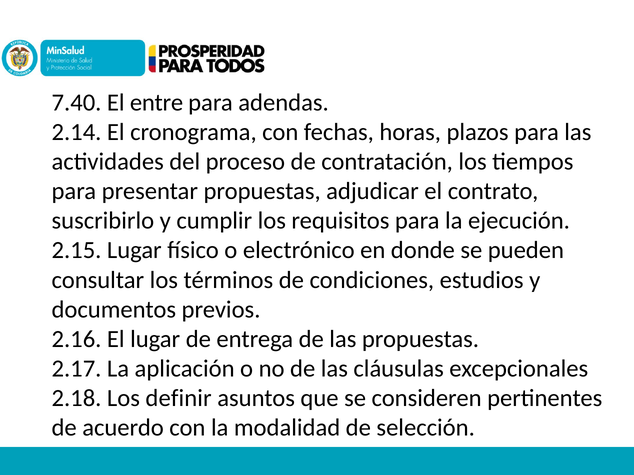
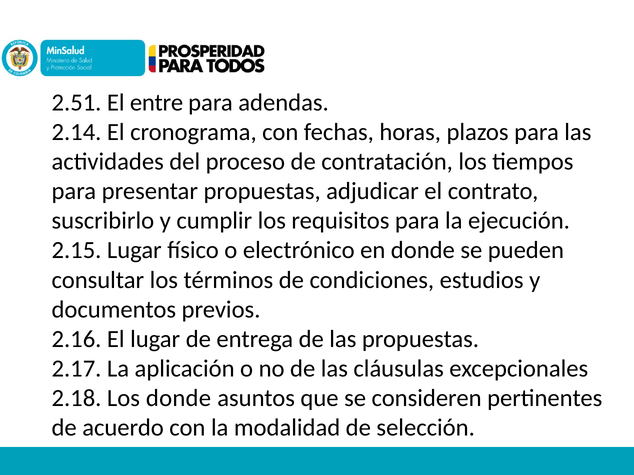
7.40: 7.40 -> 2.51 (77, 103)
Los definir: definir -> donde (178, 399)
